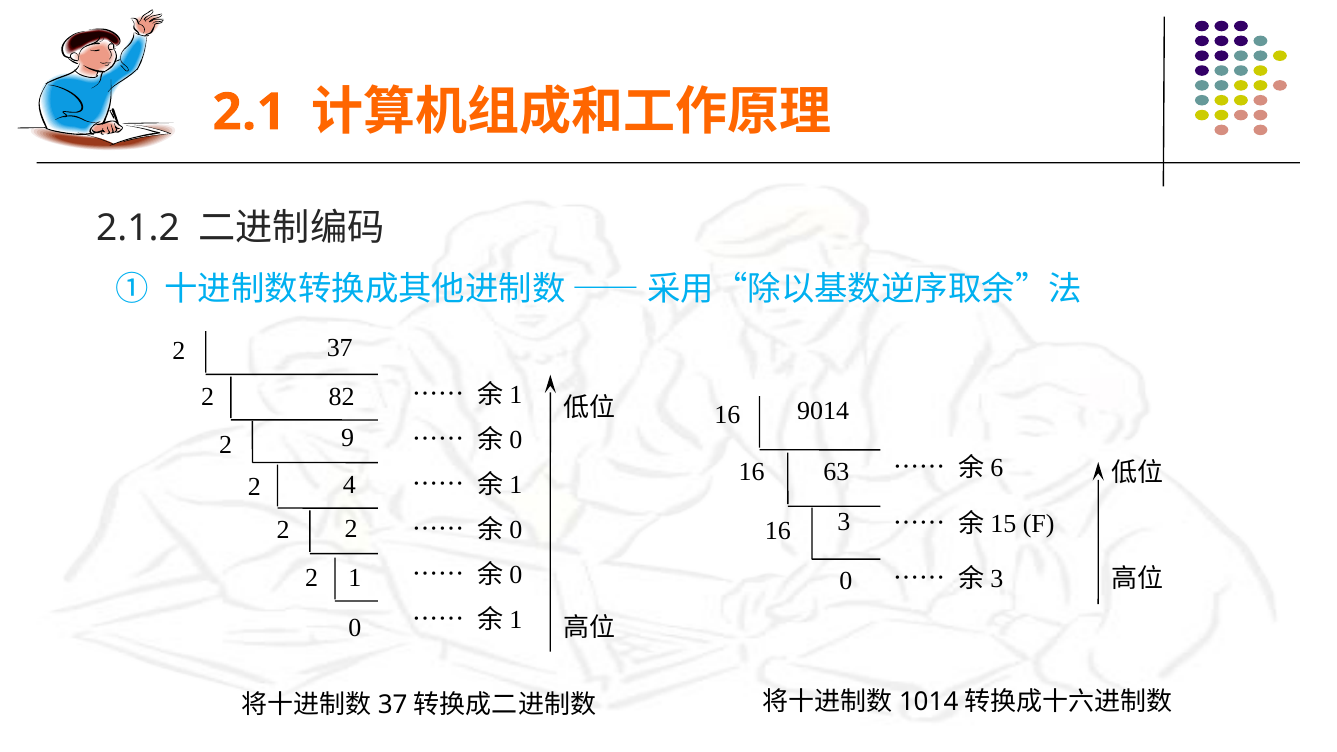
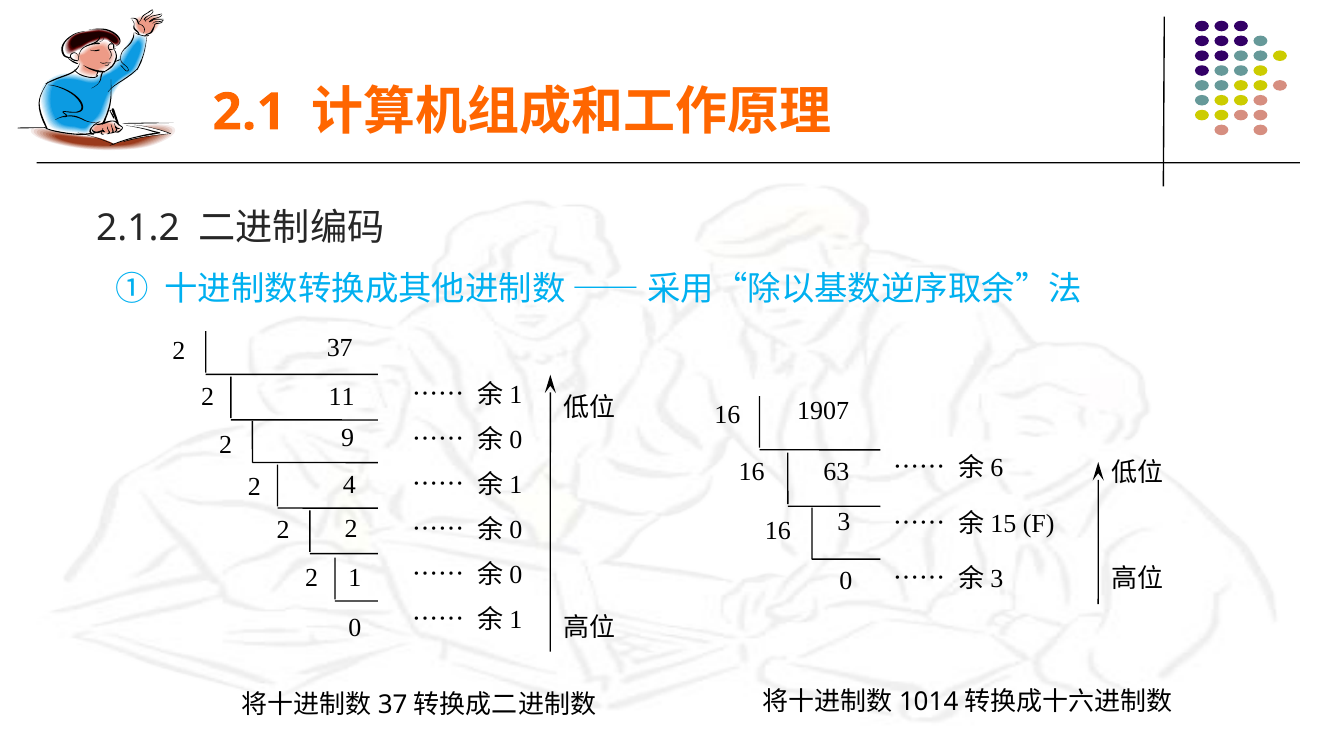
82: 82 -> 11 (342, 397)
9014: 9014 -> 1907 (823, 411)
